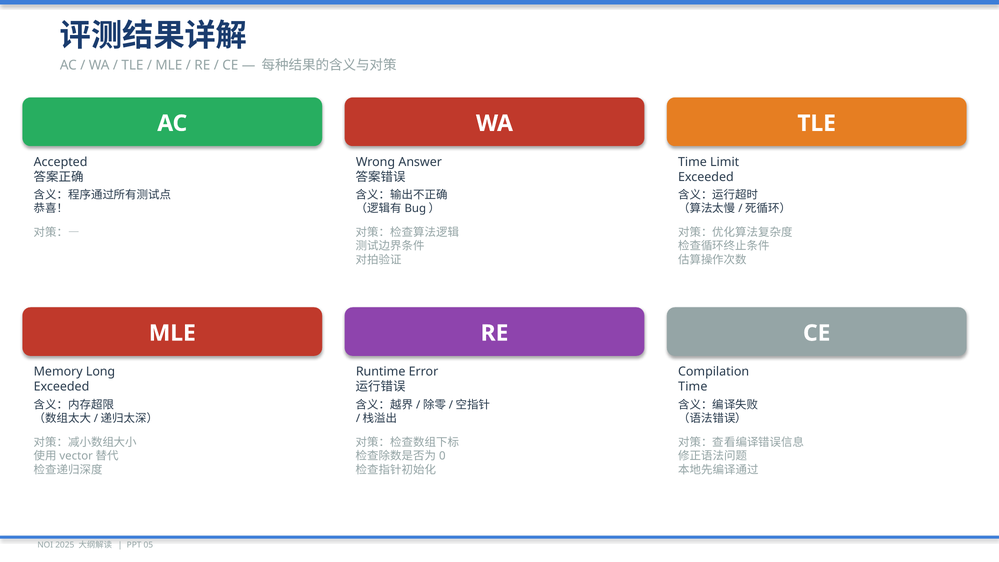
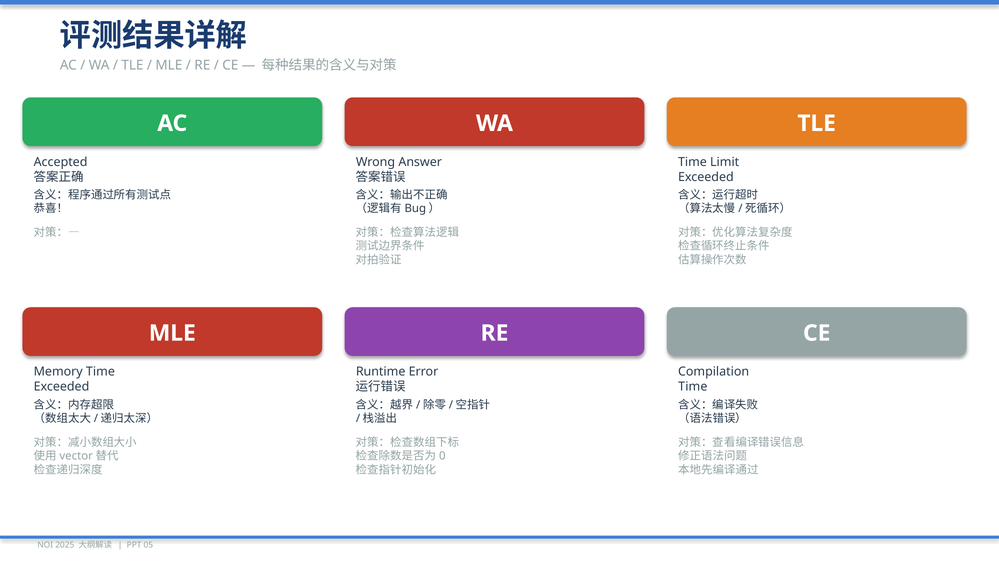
Memory Long: Long -> Time (100, 372)
